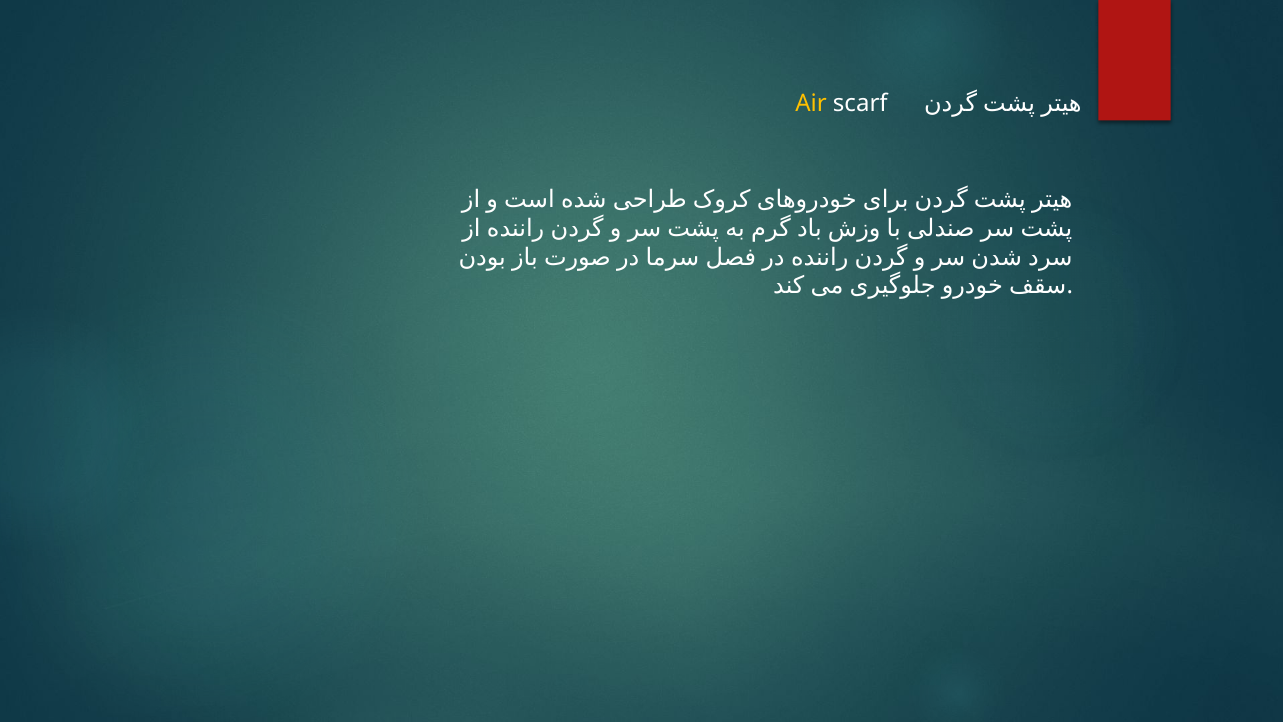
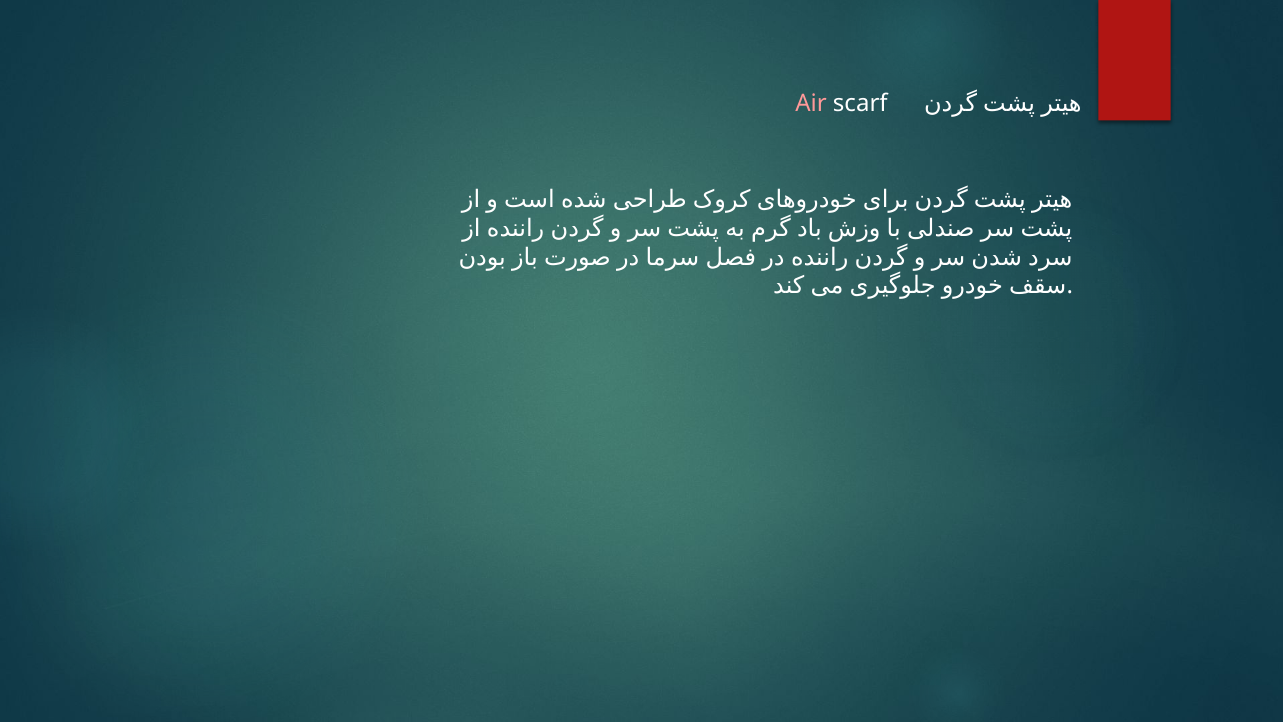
Air colour: yellow -> pink (811, 103)
